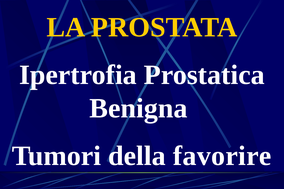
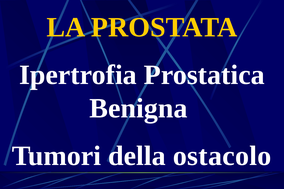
favorire: favorire -> ostacolo (222, 156)
